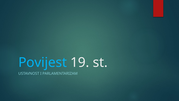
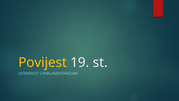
Povijest colour: light blue -> yellow (43, 62)
